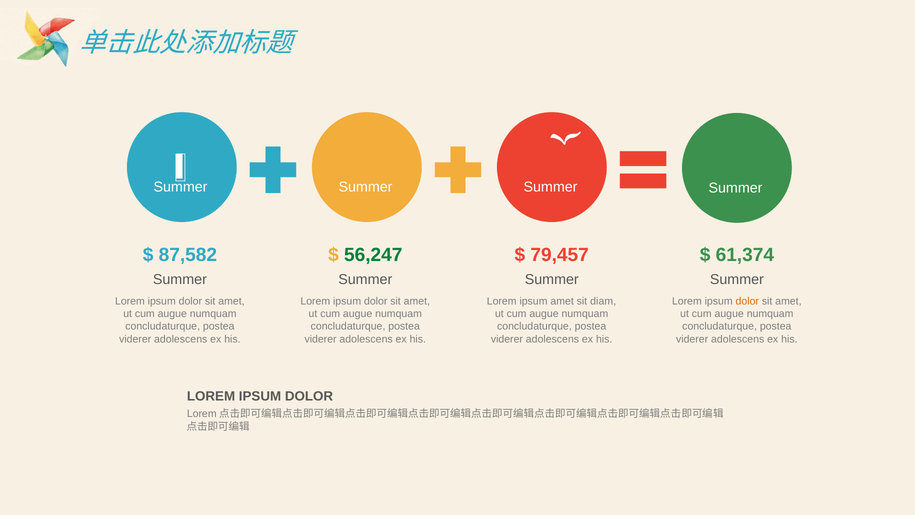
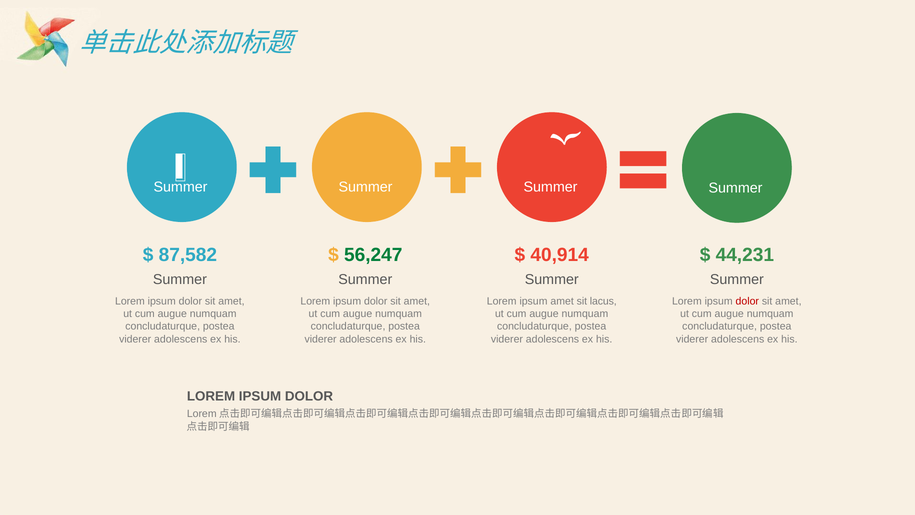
79,457: 79,457 -> 40,914 (560, 255)
61,374: 61,374 -> 44,231 (745, 255)
diam: diam -> lacus (603, 301)
dolor colour: orange -> red (747, 301)
